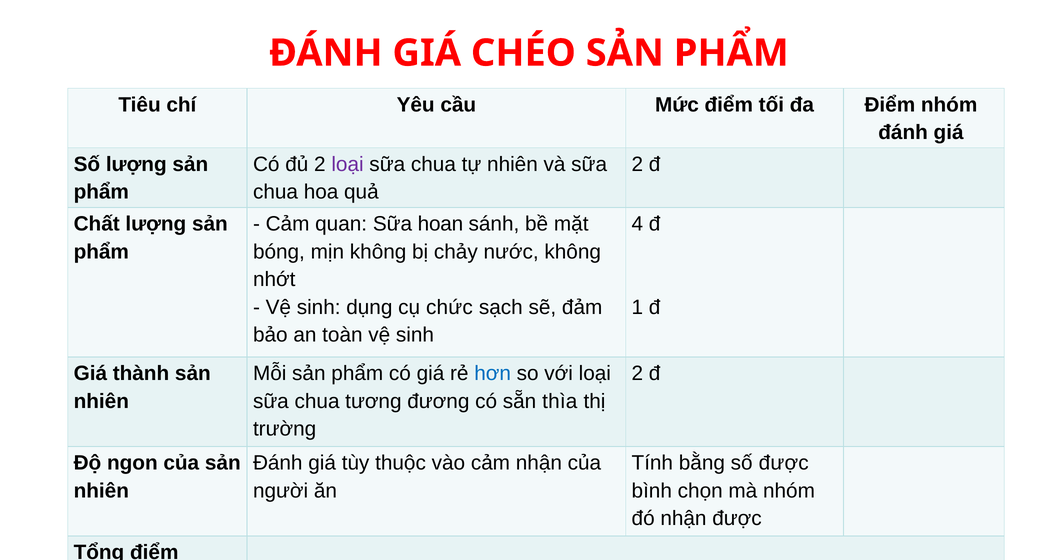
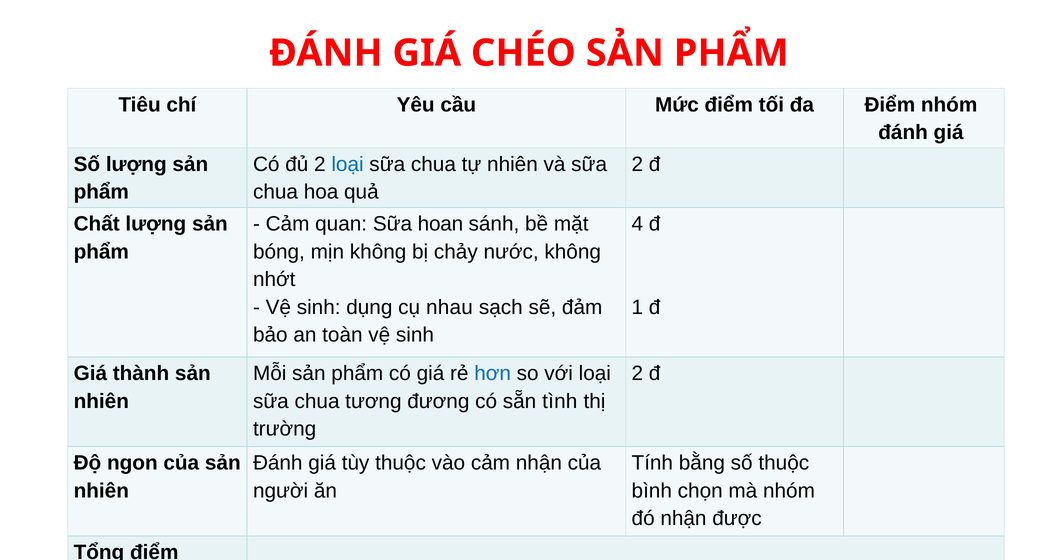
loại colour: purple -> blue (348, 164)
chức: chức -> nhau (449, 307)
thìa: thìa -> tình (560, 401)
số được: được -> thuộc (784, 463)
